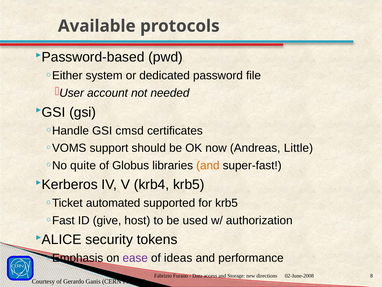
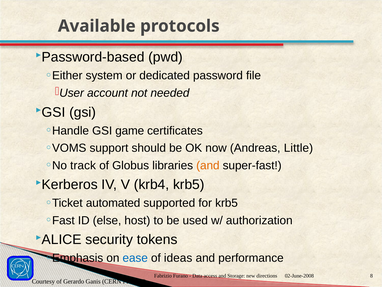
cmsd: cmsd -> game (130, 130)
quite: quite -> track (83, 165)
give: give -> else (107, 220)
ease colour: purple -> blue (135, 258)
